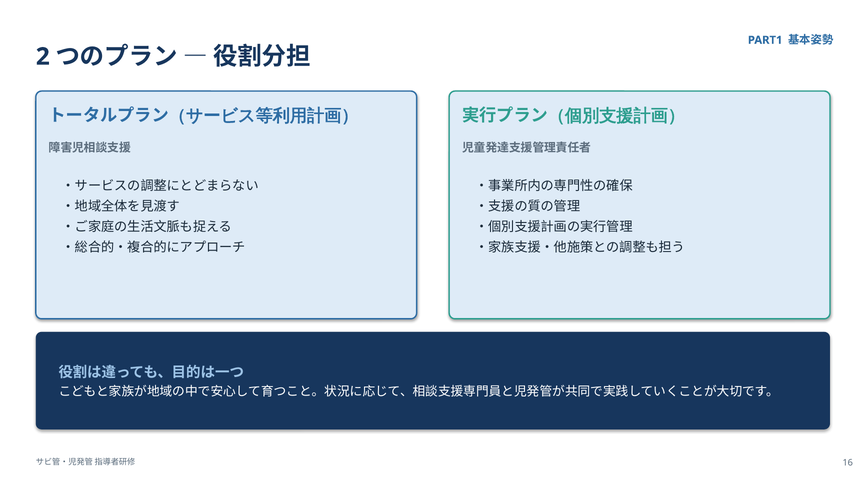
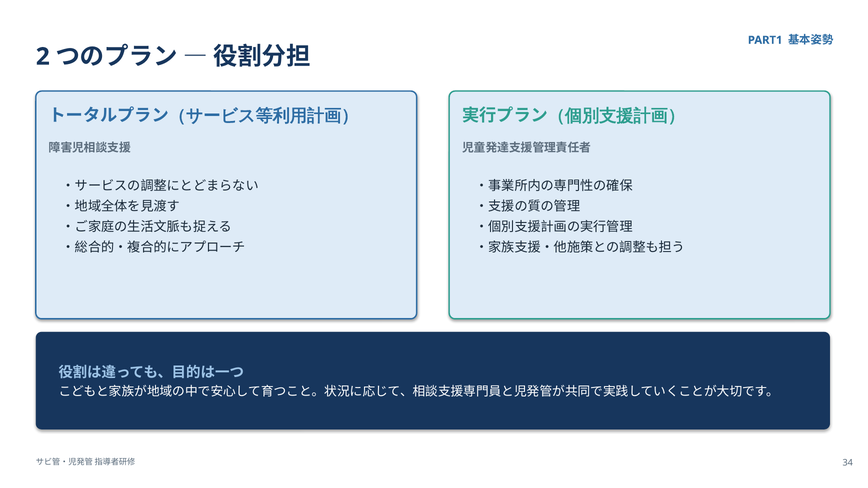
16: 16 -> 34 (848, 463)
